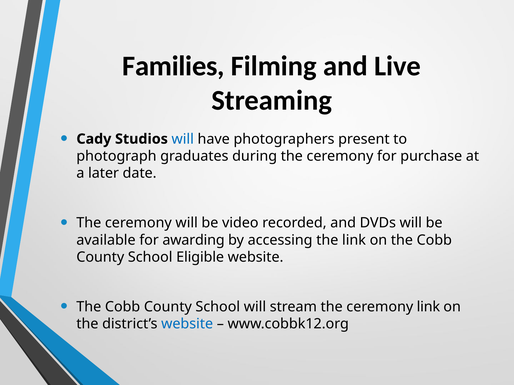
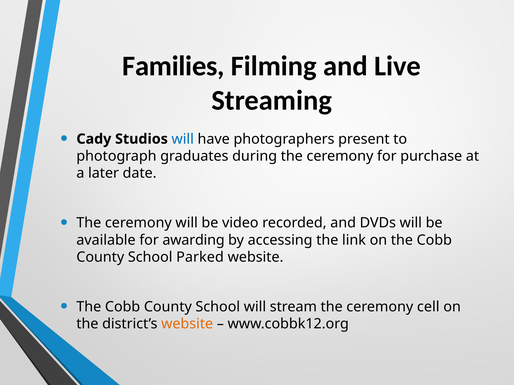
Eligible: Eligible -> Parked (200, 257)
ceremony link: link -> cell (428, 307)
website colour: blue -> orange (187, 324)
